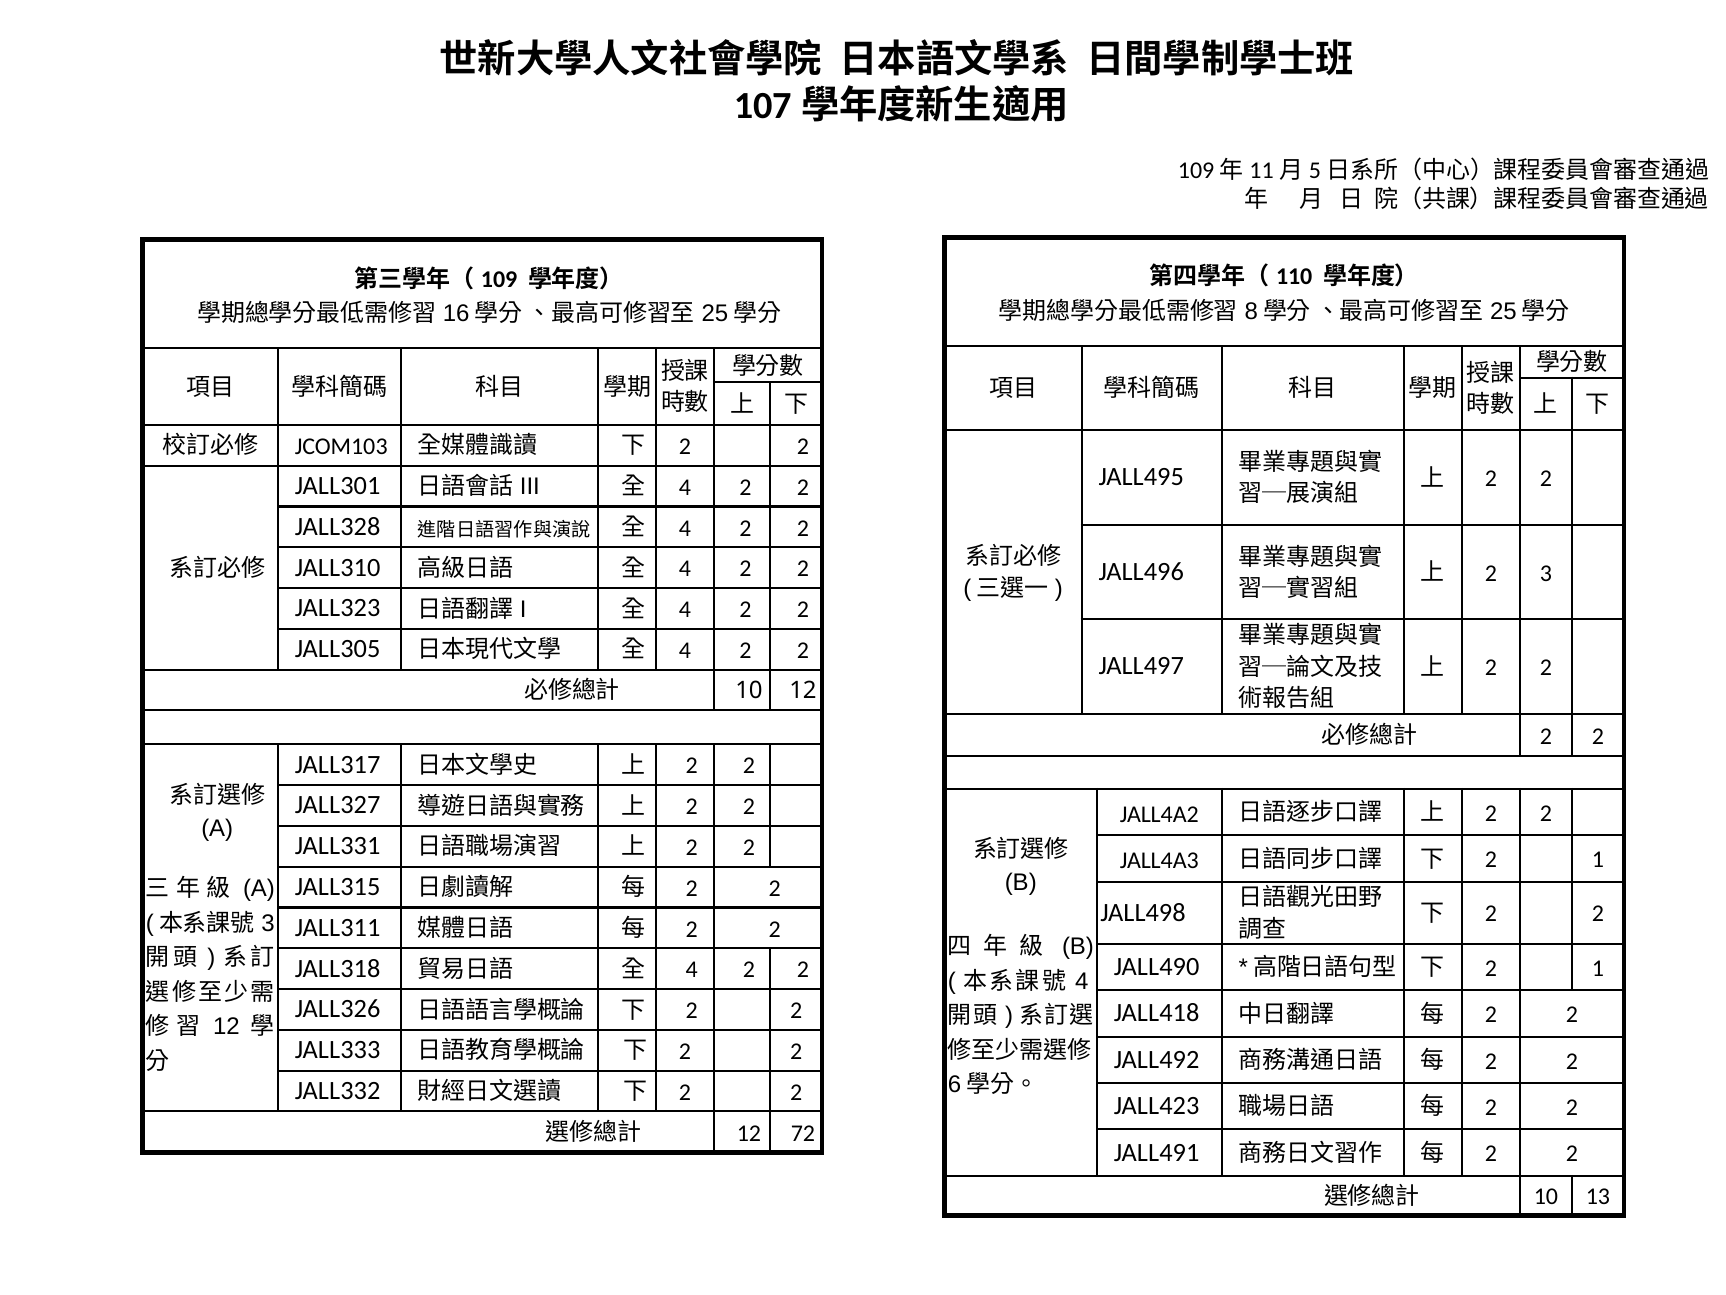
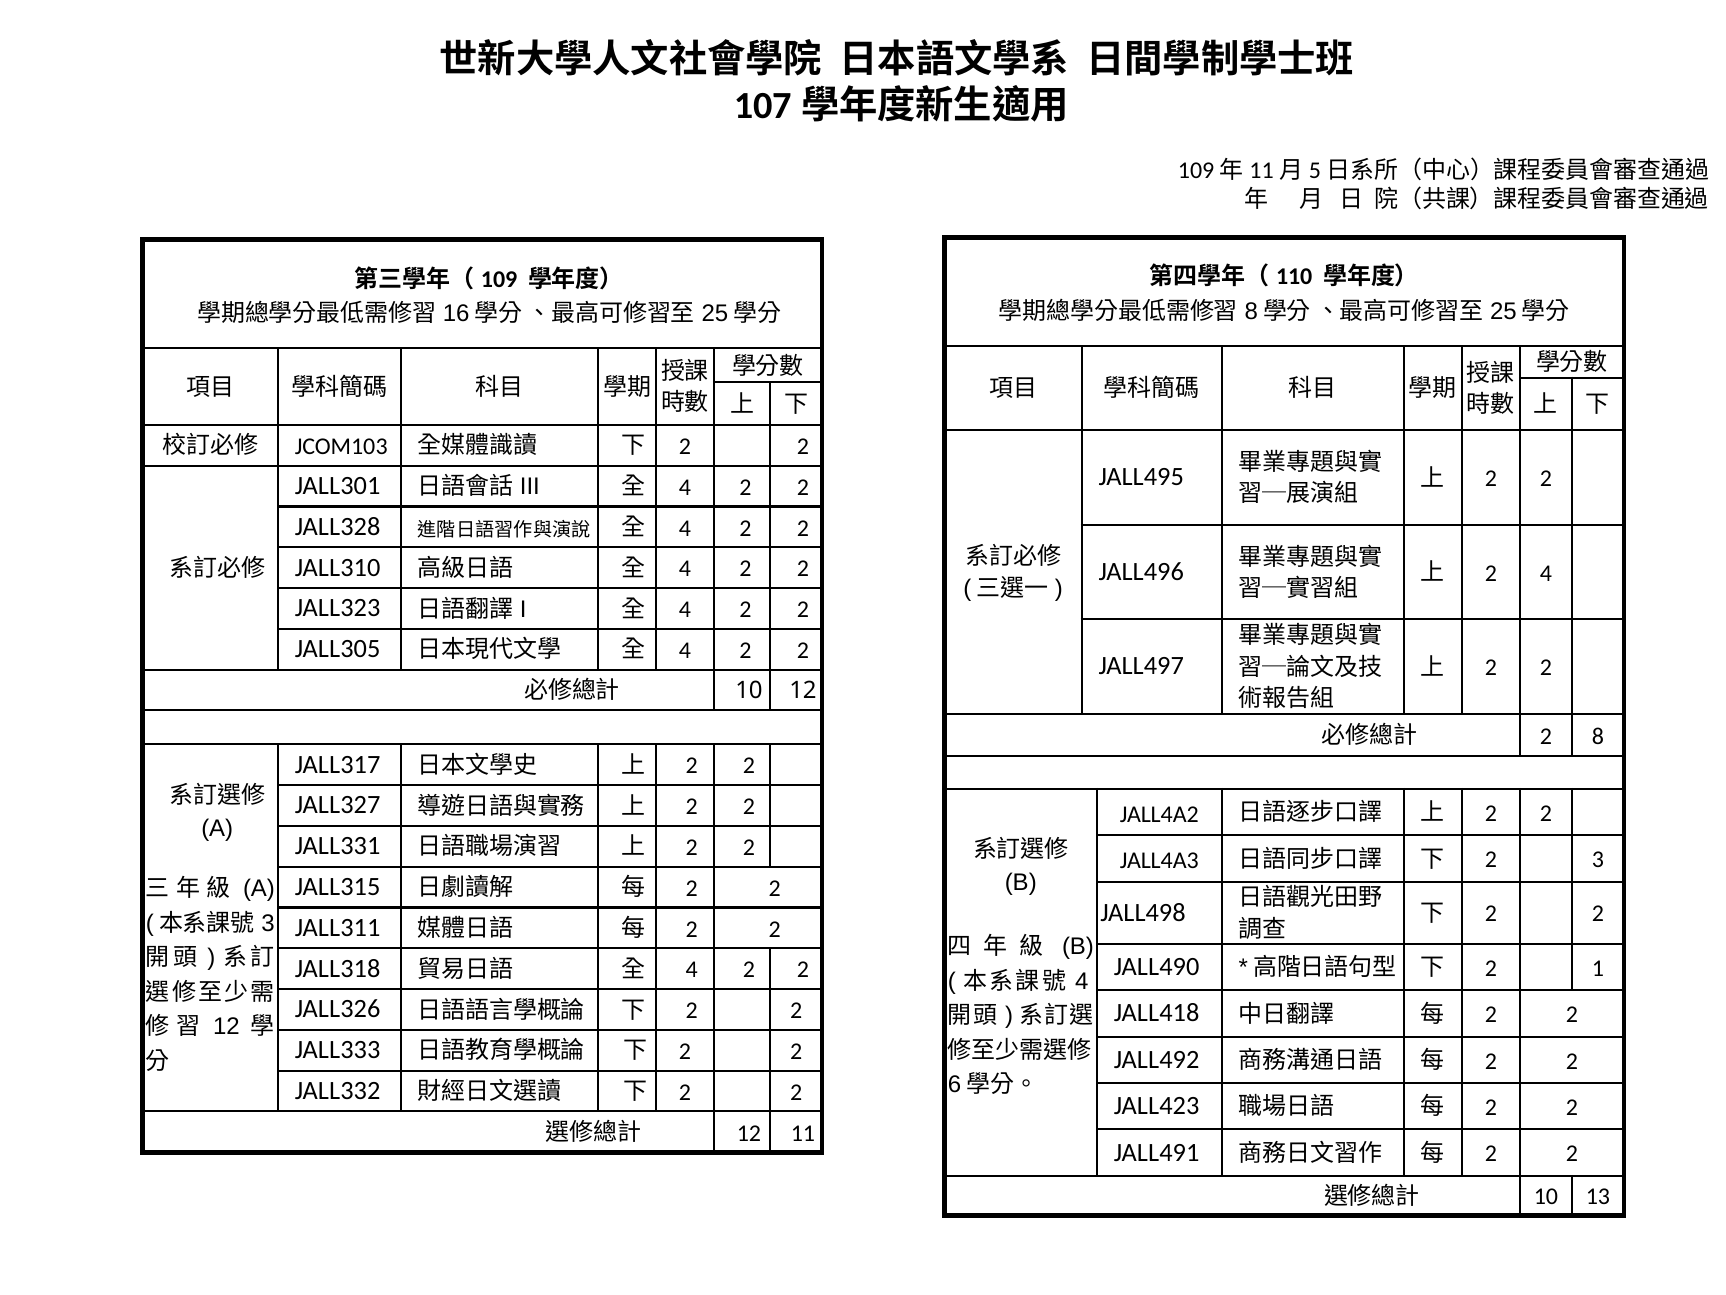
2 3: 3 -> 4 (1546, 573)
2: 2 -> 8 (1598, 736)
1: 1 -> 3 (1598, 859)
72: 72 -> 11 (803, 1133)
